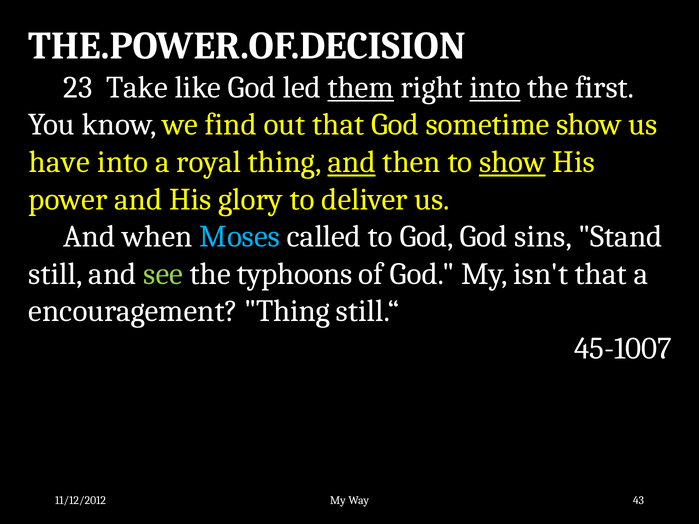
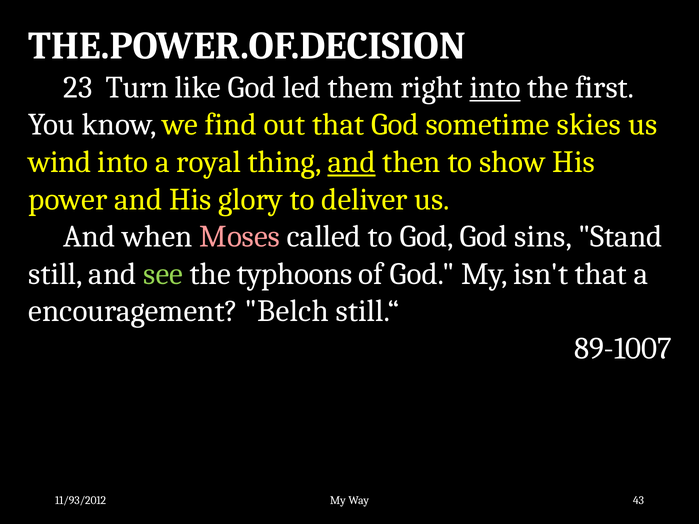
Take: Take -> Turn (137, 87)
them underline: present -> none (361, 87)
sometime show: show -> skies (589, 125)
have: have -> wind (60, 162)
show underline: present -> none (512, 162)
Moses colour: light blue -> pink (240, 237)
encouragement Thing: Thing -> Belch (287, 311)
45-1007: 45-1007 -> 89-1007 (623, 349)
11/12/2012: 11/12/2012 -> 11/93/2012 (81, 501)
